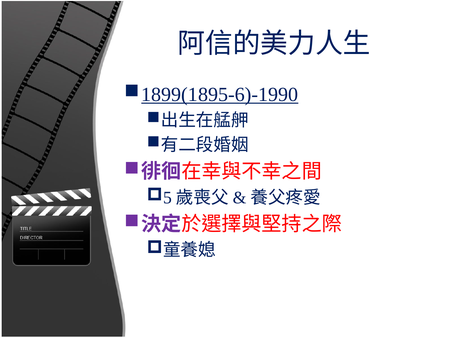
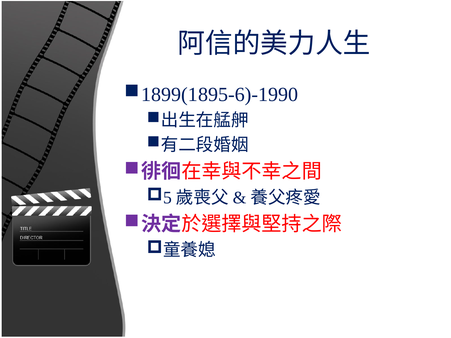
1899(1895-6)-1990 underline: present -> none (220, 95)
